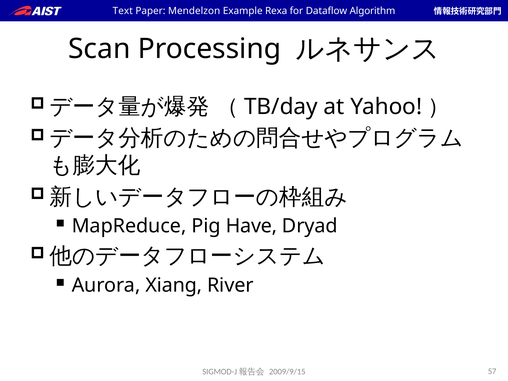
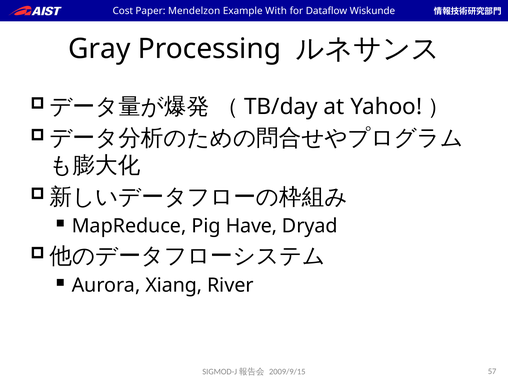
Text: Text -> Cost (123, 11)
Rexa: Rexa -> With (276, 11)
Algorithm: Algorithm -> Wiskunde (372, 11)
Scan: Scan -> Gray (99, 49)
